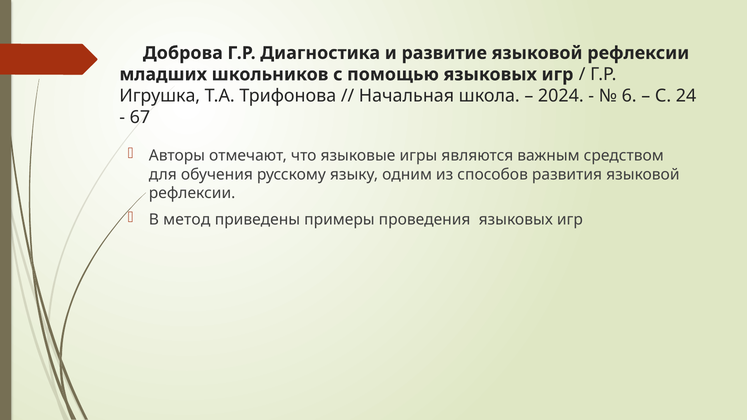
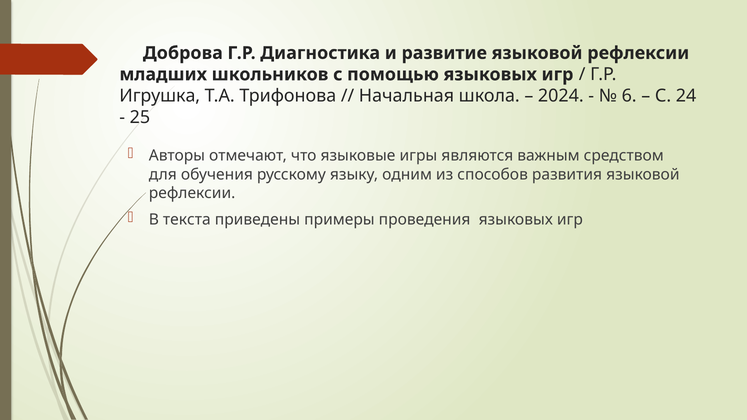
67: 67 -> 25 (140, 117)
метод: метод -> текста (187, 220)
